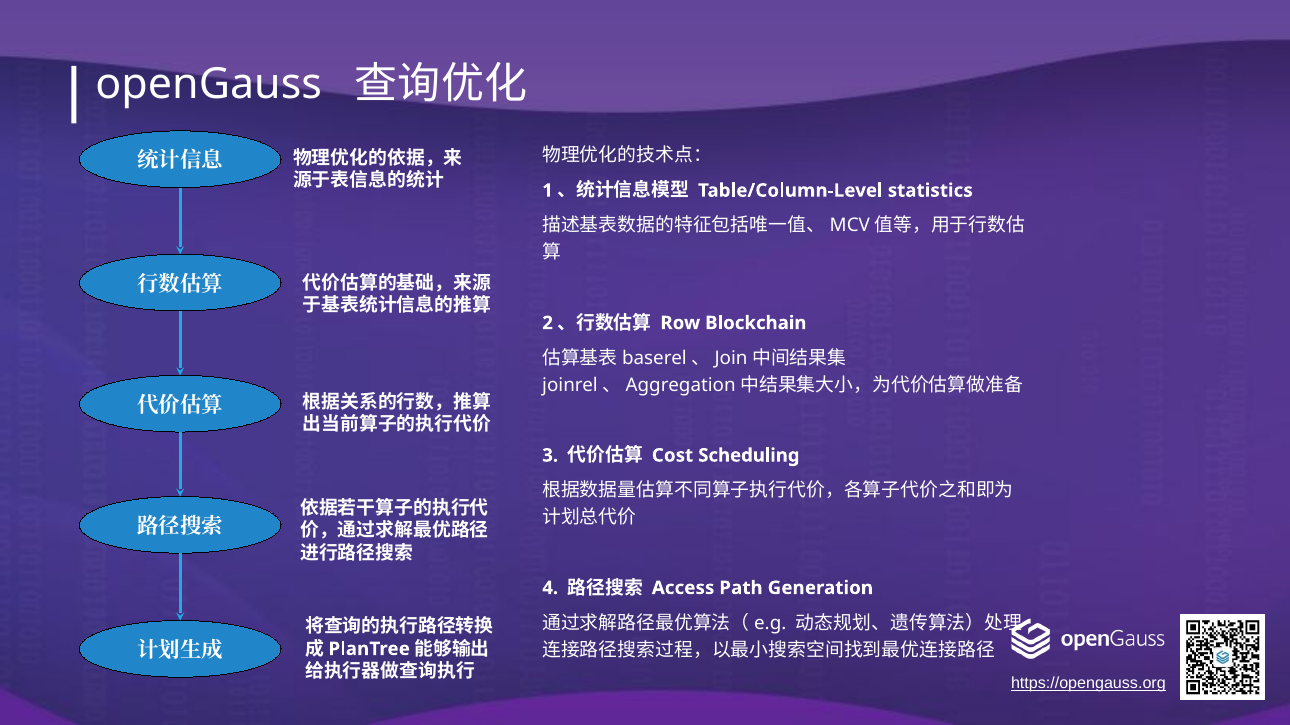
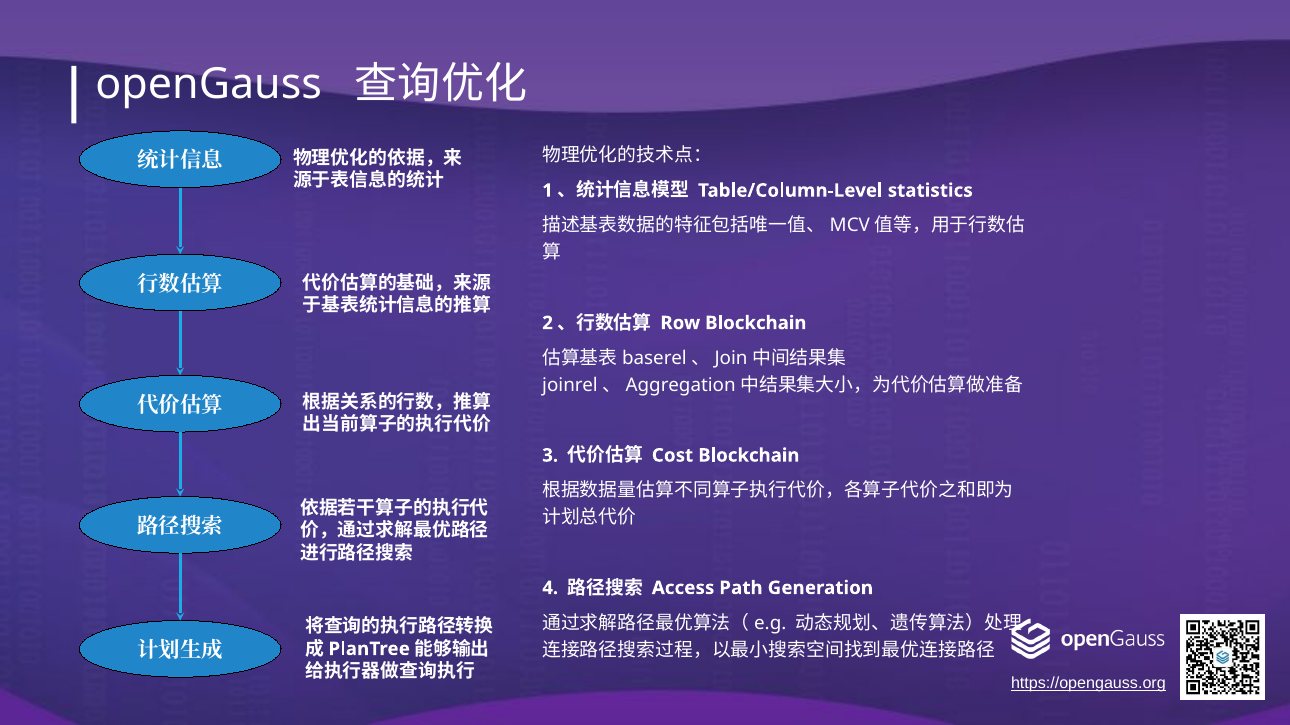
Cost Scheduling: Scheduling -> Blockchain (749, 456)
